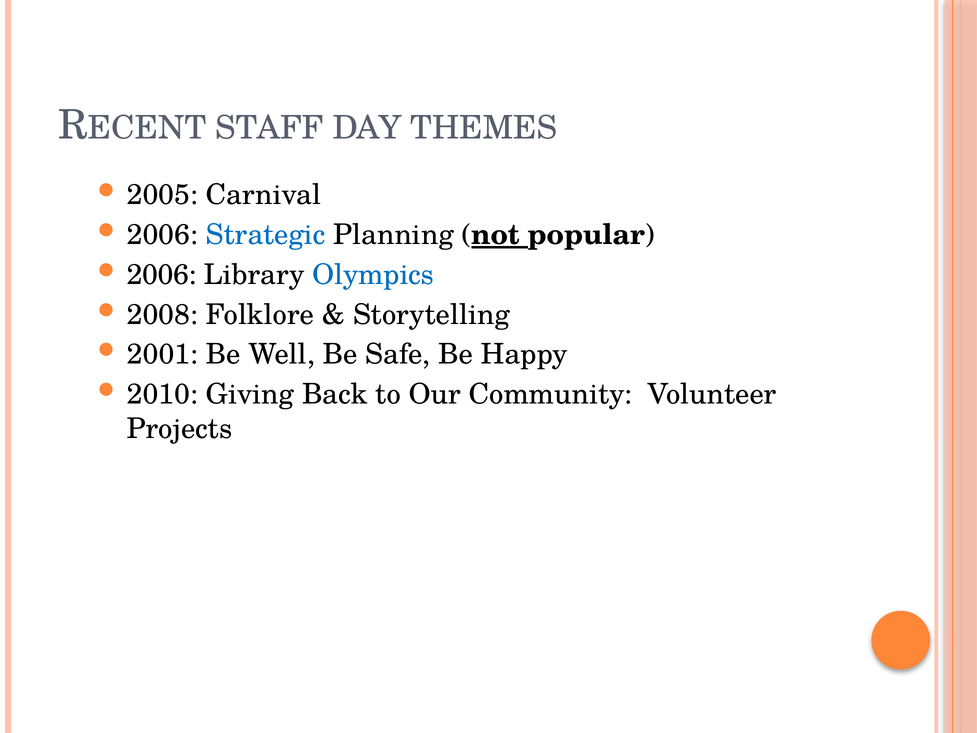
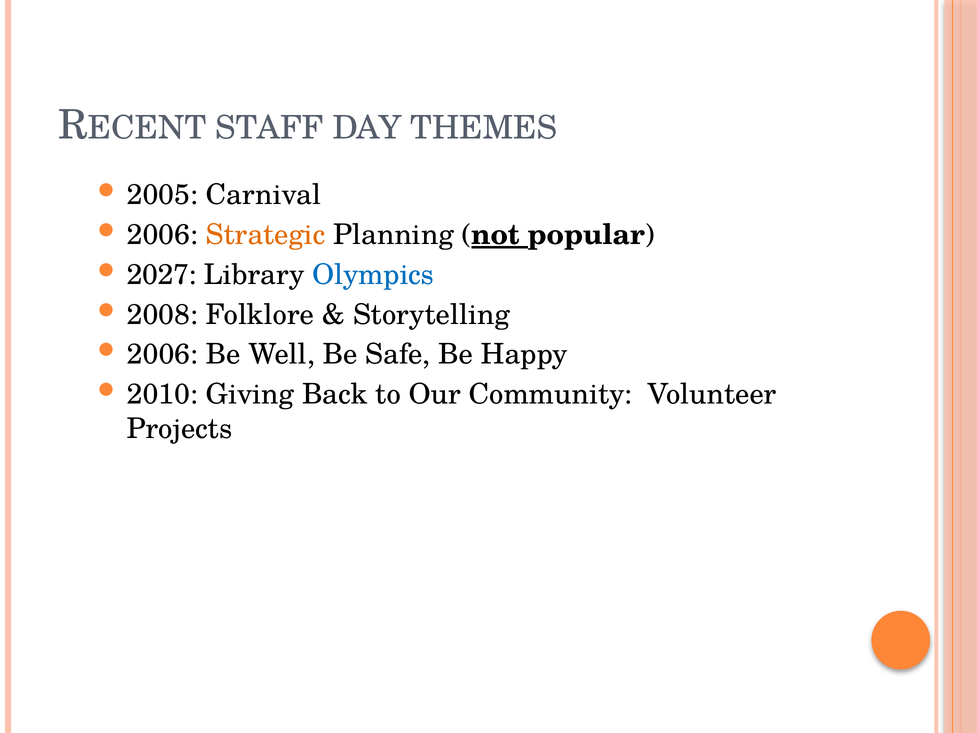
Strategic colour: blue -> orange (266, 235)
2006: 2006 -> 2027 (162, 275)
2001: 2001 -> 2006 (162, 354)
